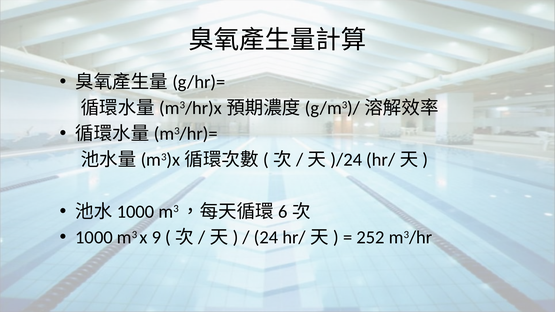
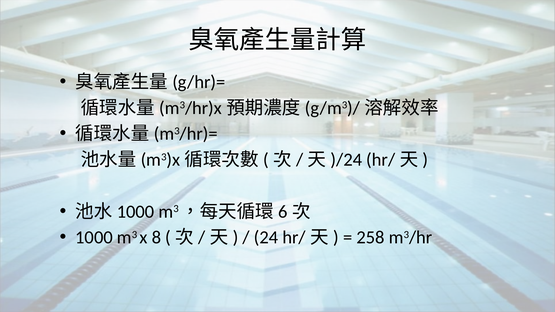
9: 9 -> 8 (156, 238)
252: 252 -> 258 (370, 238)
